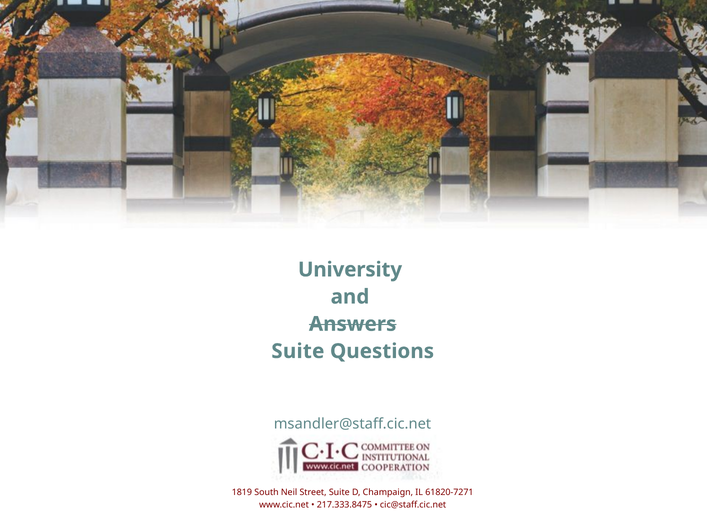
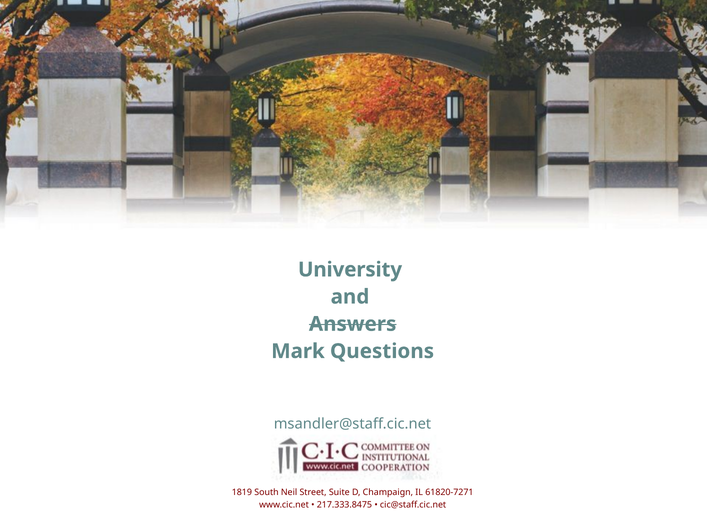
Suite: Suite -> Mark (298, 351)
